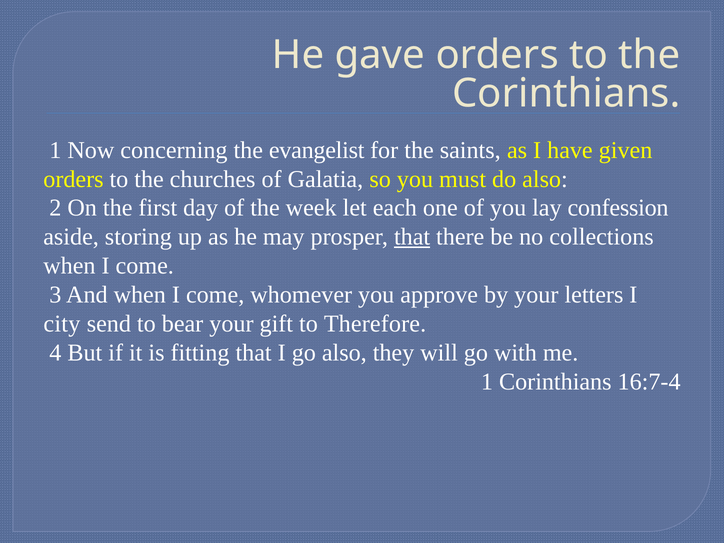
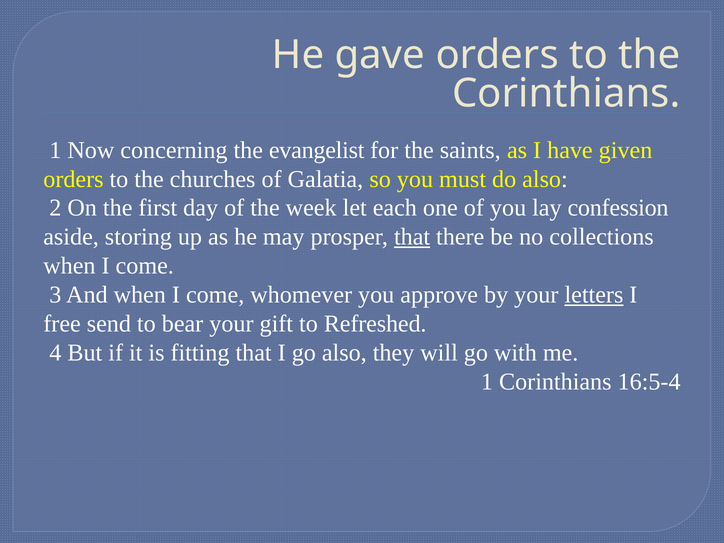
letters underline: none -> present (594, 295)
city: city -> free (62, 324)
Therefore: Therefore -> Refreshed (375, 324)
16:7-4: 16:7-4 -> 16:5-4 (649, 382)
